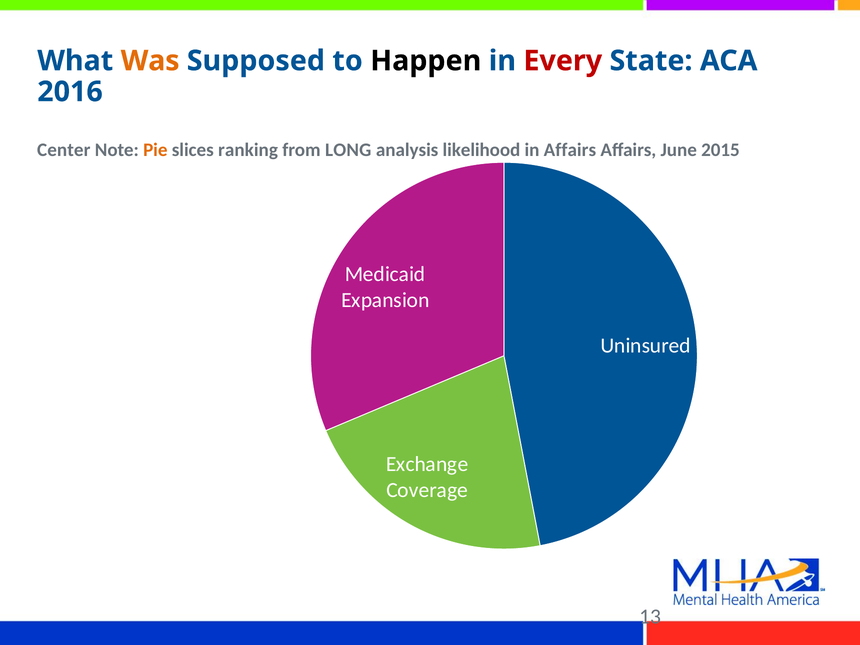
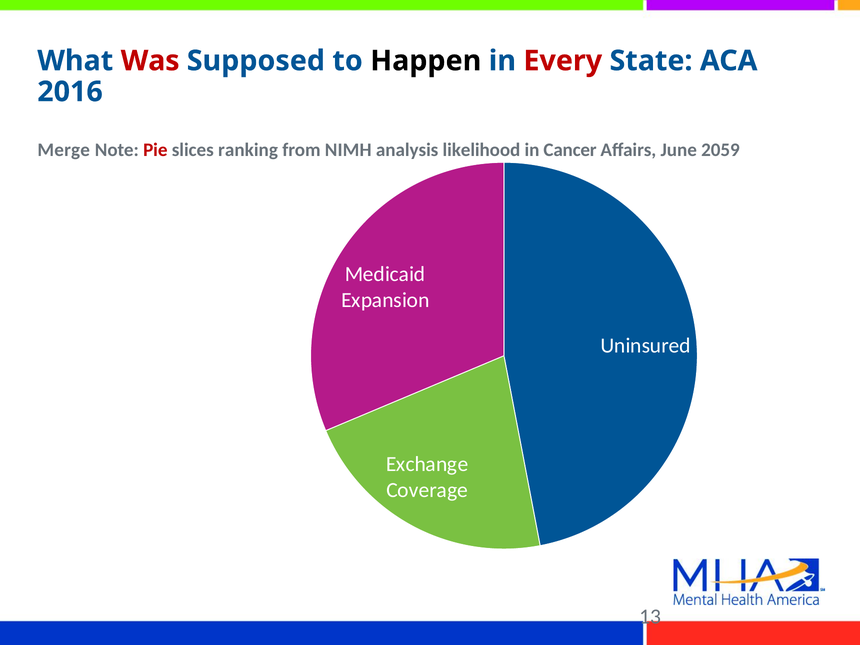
Was colour: orange -> red (150, 61)
Center: Center -> Merge (64, 150)
Pie colour: orange -> red (155, 150)
LONG: LONG -> NIMH (348, 150)
in Affairs: Affairs -> Cancer (570, 150)
2015: 2015 -> 2059 (720, 150)
